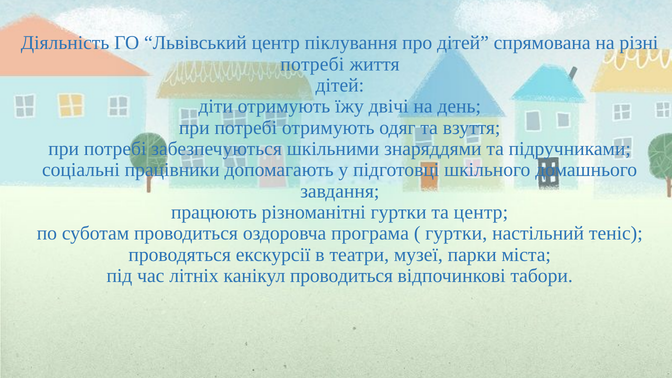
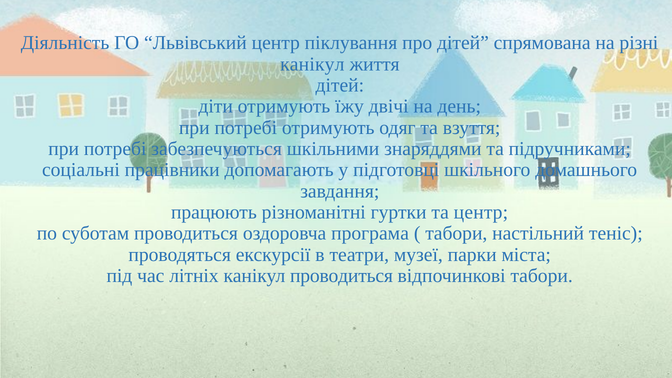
потребі: потребі -> канікул (312, 64)
гуртки: гуртки -> табори (456, 233)
